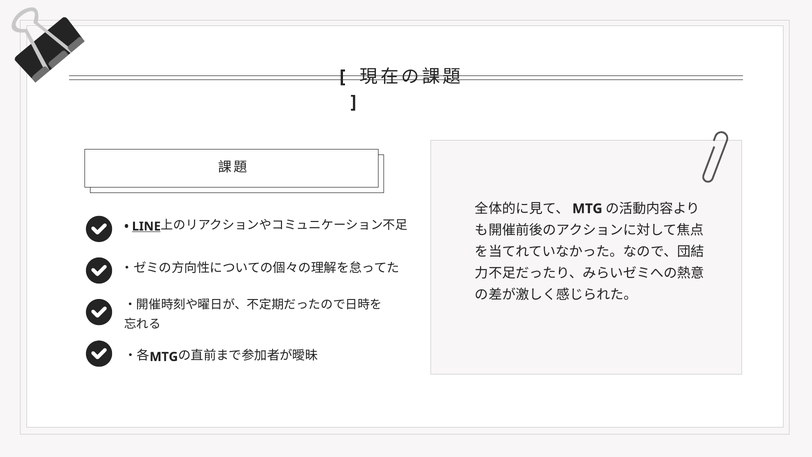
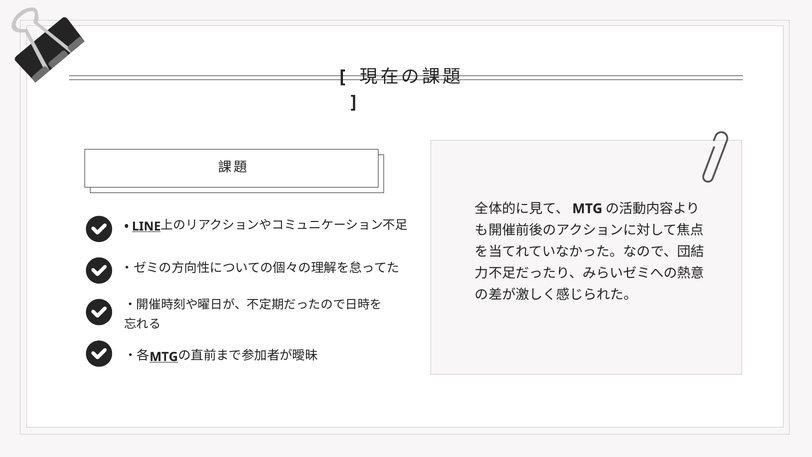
MTG underline: none -> present (164, 357)
